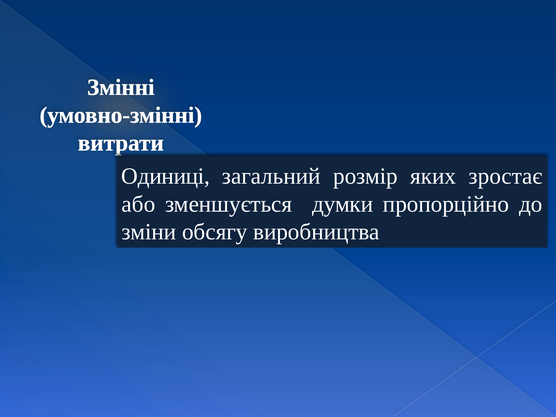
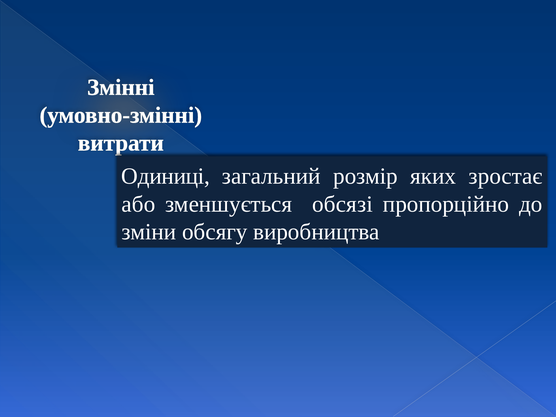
думки: думки -> обсязі (342, 204)
